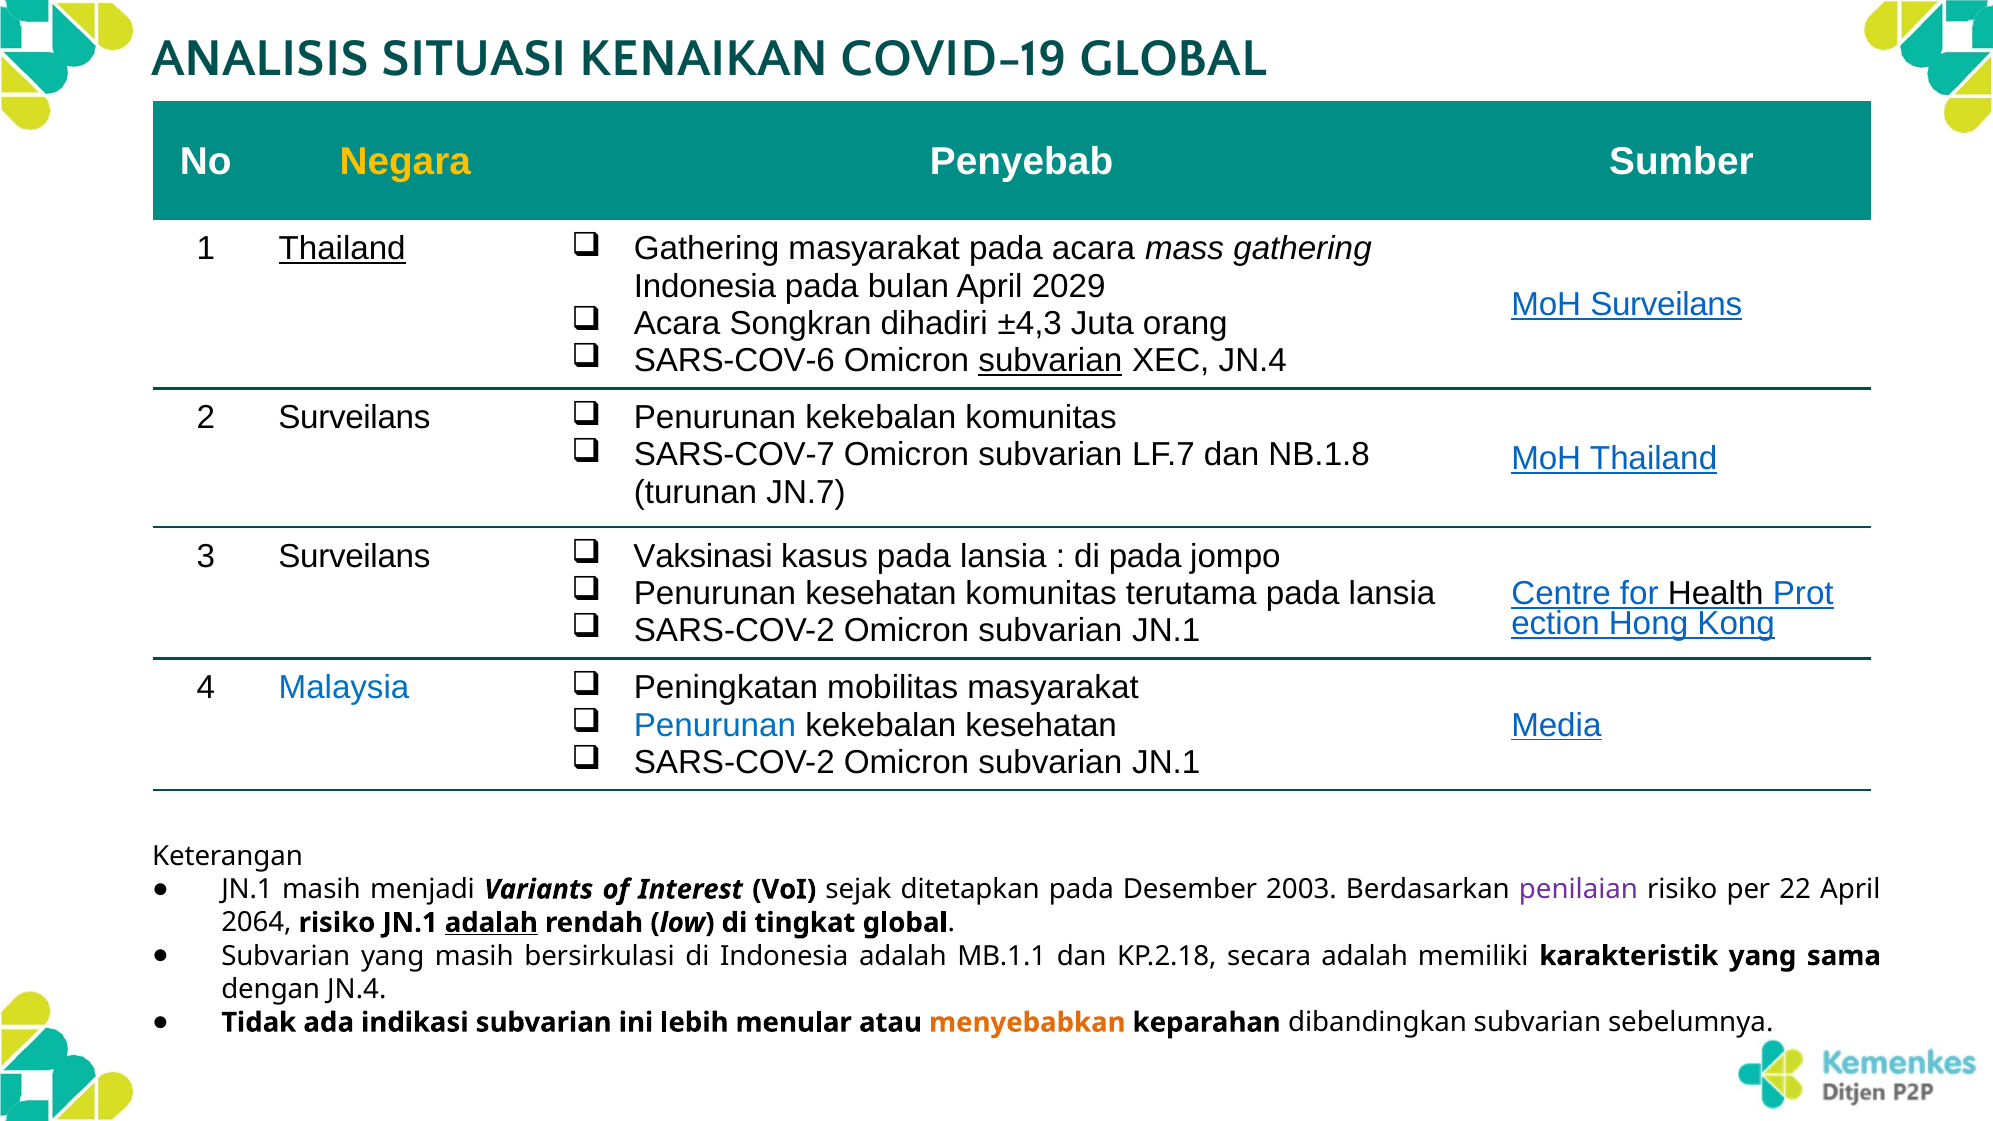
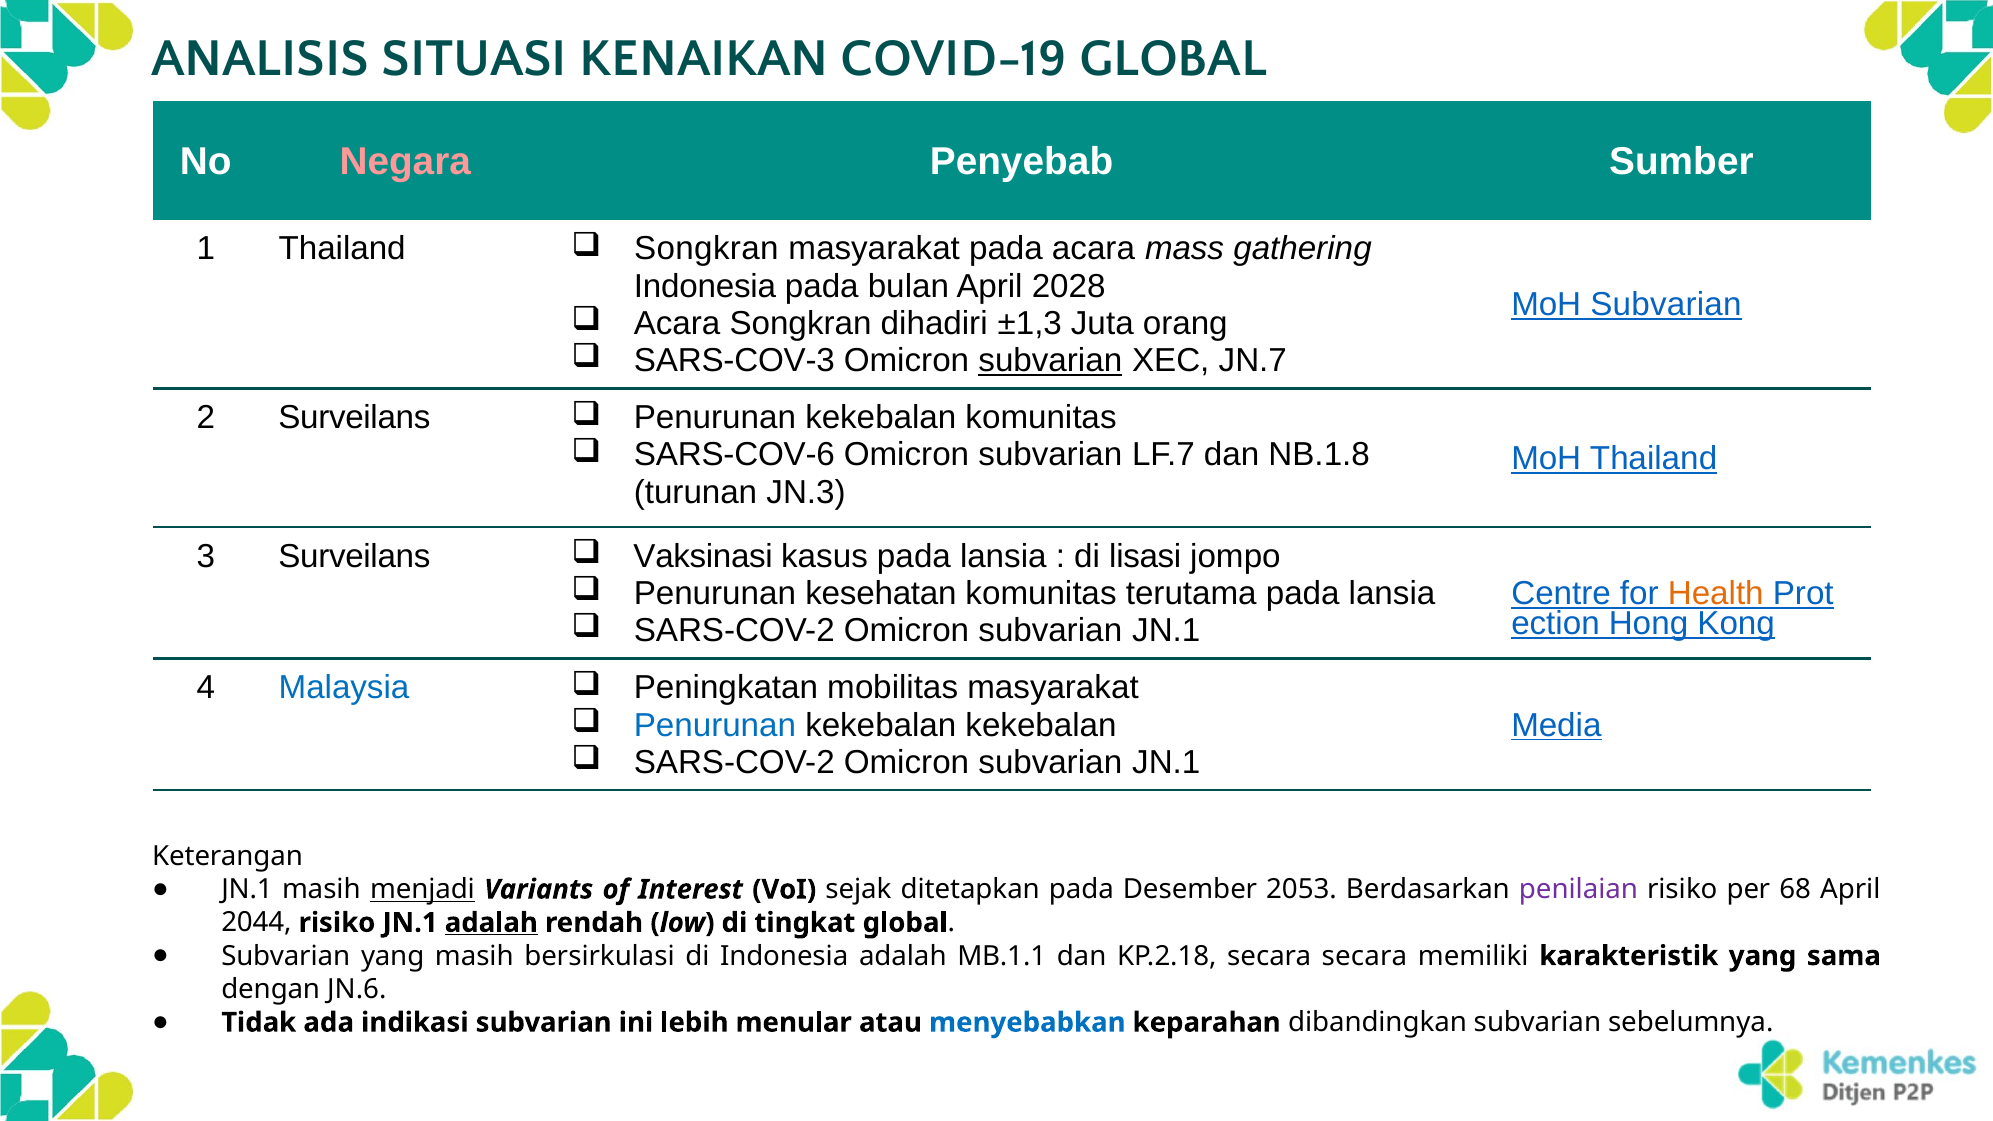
Negara colour: yellow -> pink (405, 161)
Thailand underline: present -> none (342, 249)
Gathering: Gathering -> Songkran (706, 249)
2029: 2029 -> 2028 (1069, 286)
MoH Surveilans: Surveilans -> Subvarian (1666, 305)
±4,3: ±4,3 -> ±1,3 (1030, 323)
SARS-COV-6: SARS-COV-6 -> SARS-COV-3 (734, 361)
XEC JN.4: JN.4 -> JN.7 (1253, 361)
SARS-COV-7: SARS-COV-7 -> SARS-COV-6 (734, 455)
JN.7: JN.7 -> JN.3 (806, 492)
di pada: pada -> lisasi (1145, 556)
Health colour: black -> orange (1716, 594)
kekebalan kesehatan: kesehatan -> kekebalan (1041, 725)
menjadi underline: none -> present (422, 890)
2003: 2003 -> 2053 (1301, 890)
22: 22 -> 68 (1795, 890)
2064: 2064 -> 2044 (256, 923)
secara adalah: adalah -> secara (1364, 956)
dengan JN.4: JN.4 -> JN.6 (357, 989)
menyebabkan colour: orange -> blue (1027, 1023)
